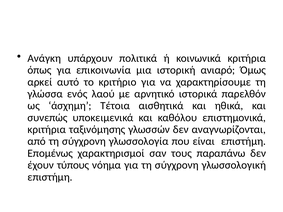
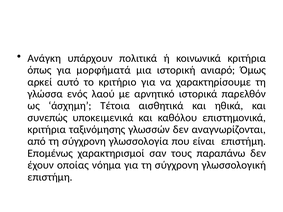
επικοινωνία: επικοινωνία -> μορφήματά (104, 70)
τύπους: τύπους -> οποίας (73, 165)
